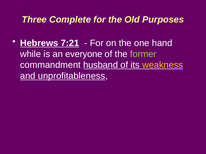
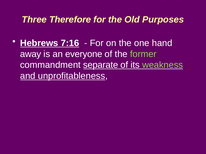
Complete: Complete -> Therefore (70, 20)
7:21: 7:21 -> 7:16 (70, 43)
while: while -> away (31, 54)
husband: husband -> separate (101, 65)
weakness colour: yellow -> light green (163, 65)
